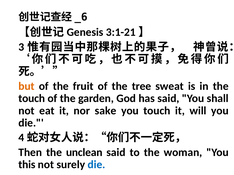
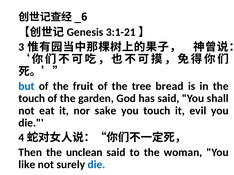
but colour: orange -> blue (26, 86)
sweat: sweat -> bread (170, 86)
will: will -> evil (198, 111)
this: this -> like (27, 165)
